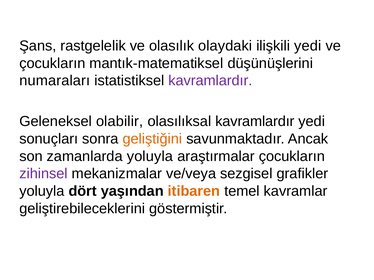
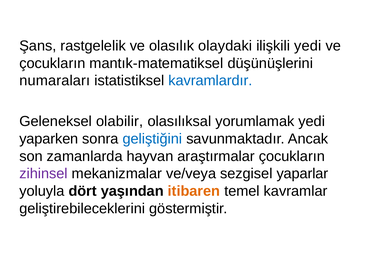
kavramlardır colour: purple -> blue (210, 81)
olasılıksal kavramlardır: kavramlardır -> yorumlamak (255, 122)
sonuçları: sonuçları -> yaparken (49, 139)
geliştiğini colour: orange -> blue (152, 139)
zamanlarda yoluyla: yoluyla -> hayvan (150, 157)
grafikler: grafikler -> yaparlar (302, 174)
